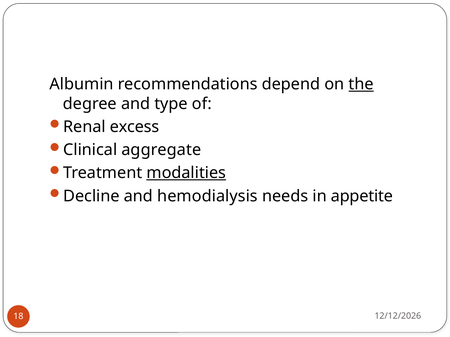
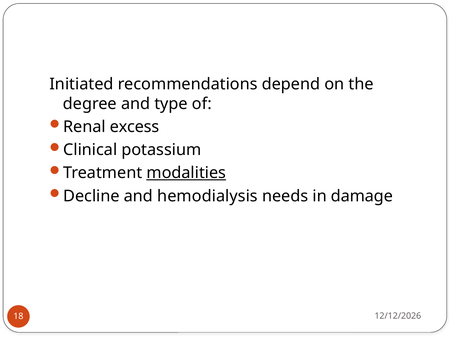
Albumin: Albumin -> Initiated (82, 84)
the underline: present -> none (361, 84)
aggregate: aggregate -> potassium (161, 150)
appetite: appetite -> damage (362, 196)
